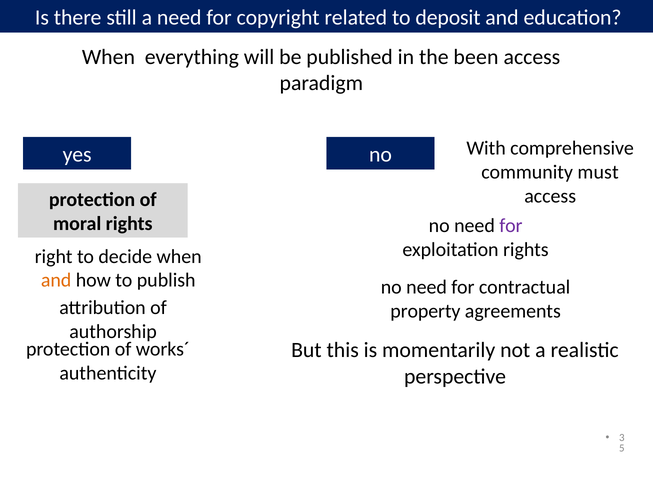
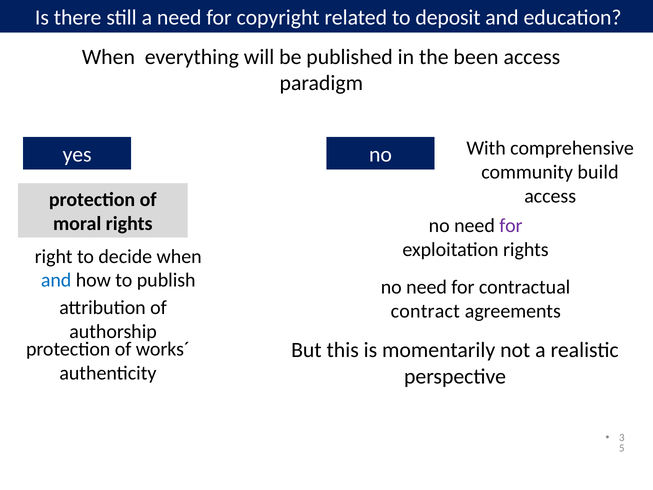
must: must -> build (598, 172)
and colour: orange -> blue (56, 280)
property: property -> contract (425, 311)
